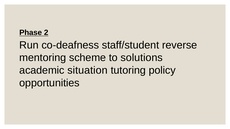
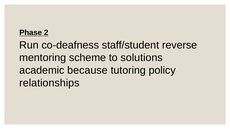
situation: situation -> because (88, 71)
opportunities: opportunities -> relationships (49, 83)
